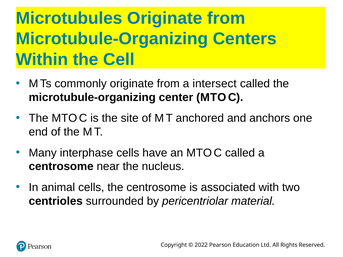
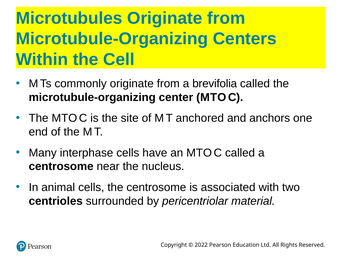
intersect: intersect -> brevifolia (215, 84)
